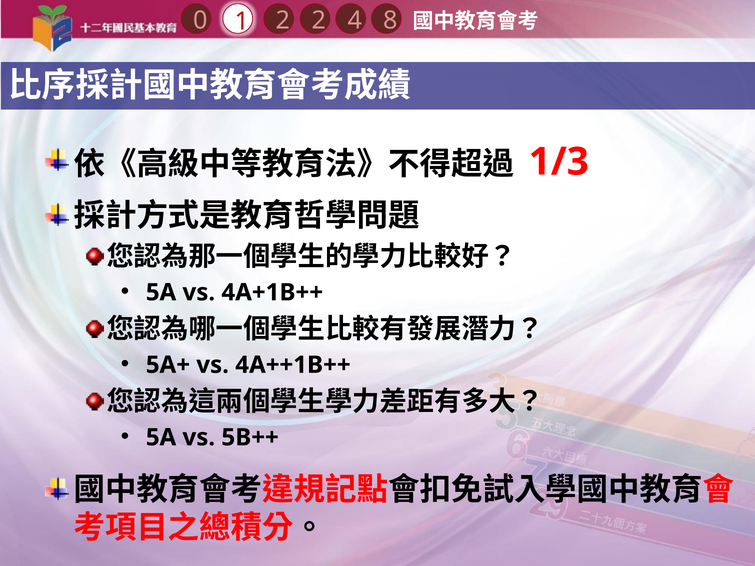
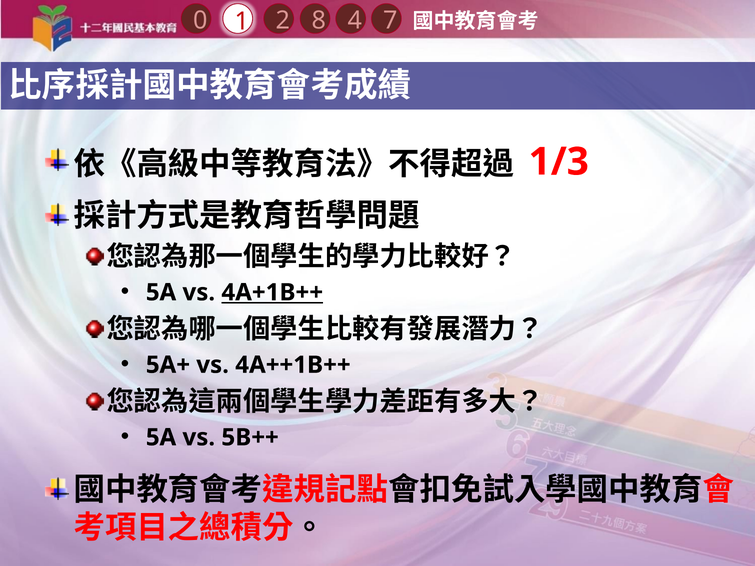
8: 8 -> 7 (390, 20)
1 2: 2 -> 8 (319, 20)
4A+1B++ underline: none -> present (272, 293)
